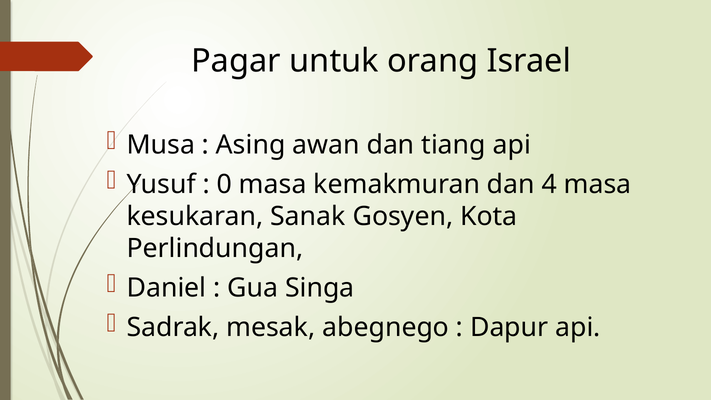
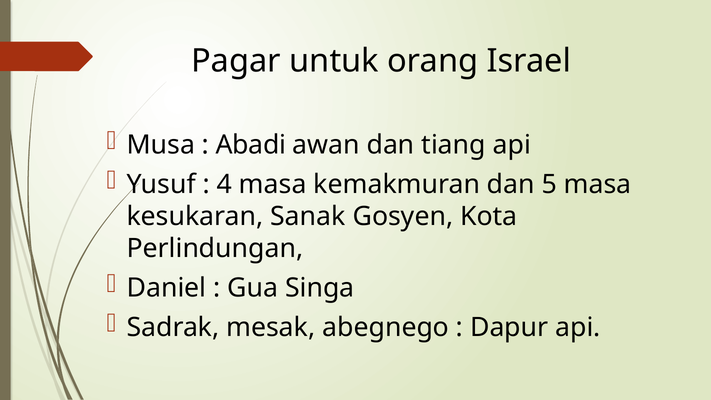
Asing: Asing -> Abadi (251, 145)
0: 0 -> 4 (224, 184)
4: 4 -> 5 (549, 184)
